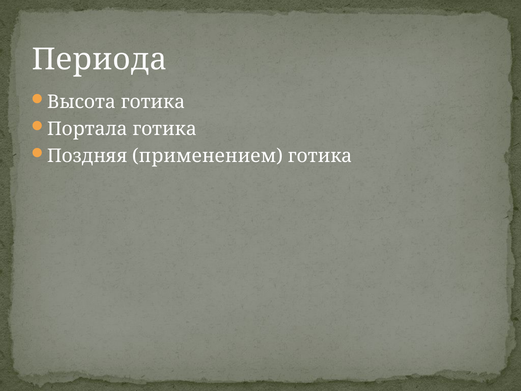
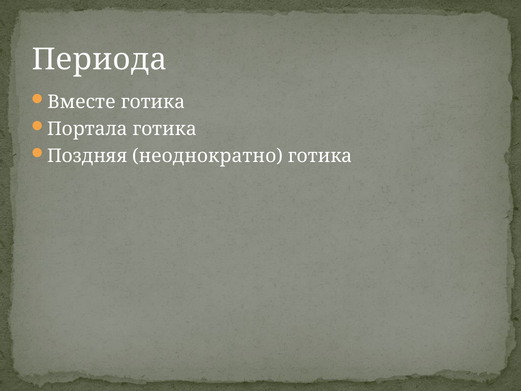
Высота: Высота -> Вместе (81, 102)
применением: применением -> неоднократно (208, 156)
